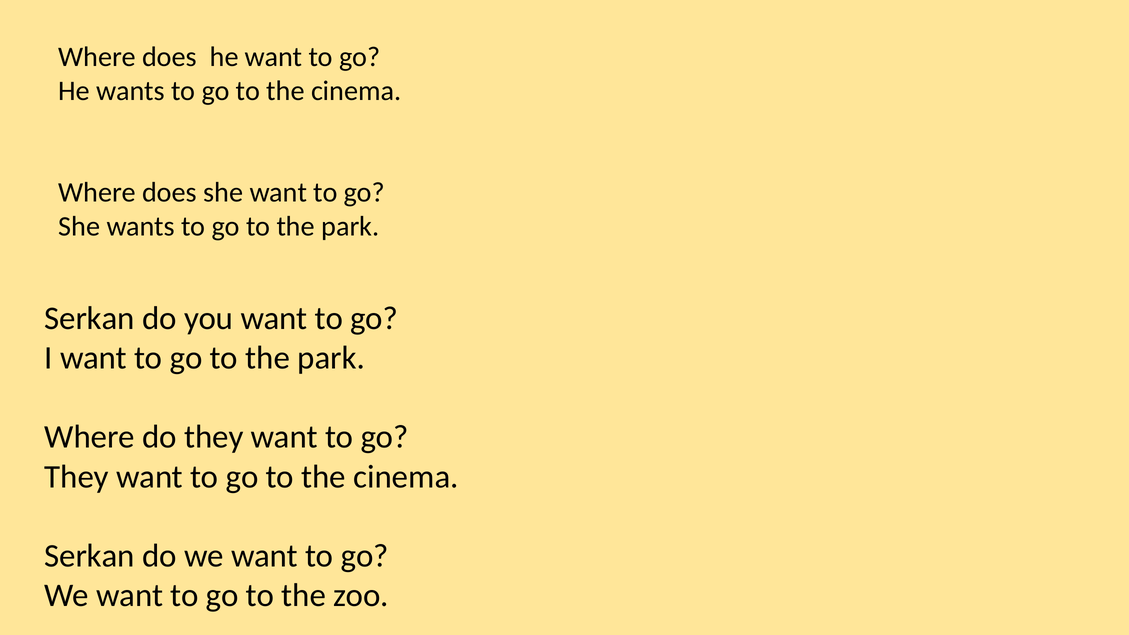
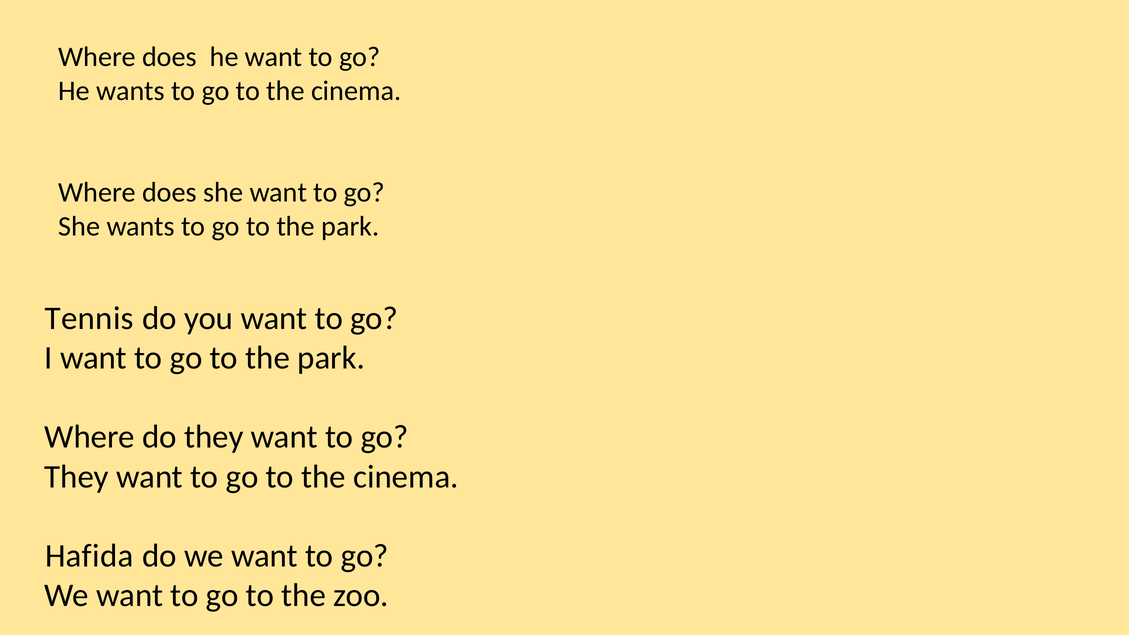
Serkan: Serkan -> Tennis (89, 319)
Serkan: Serkan -> Hafida (89, 556)
